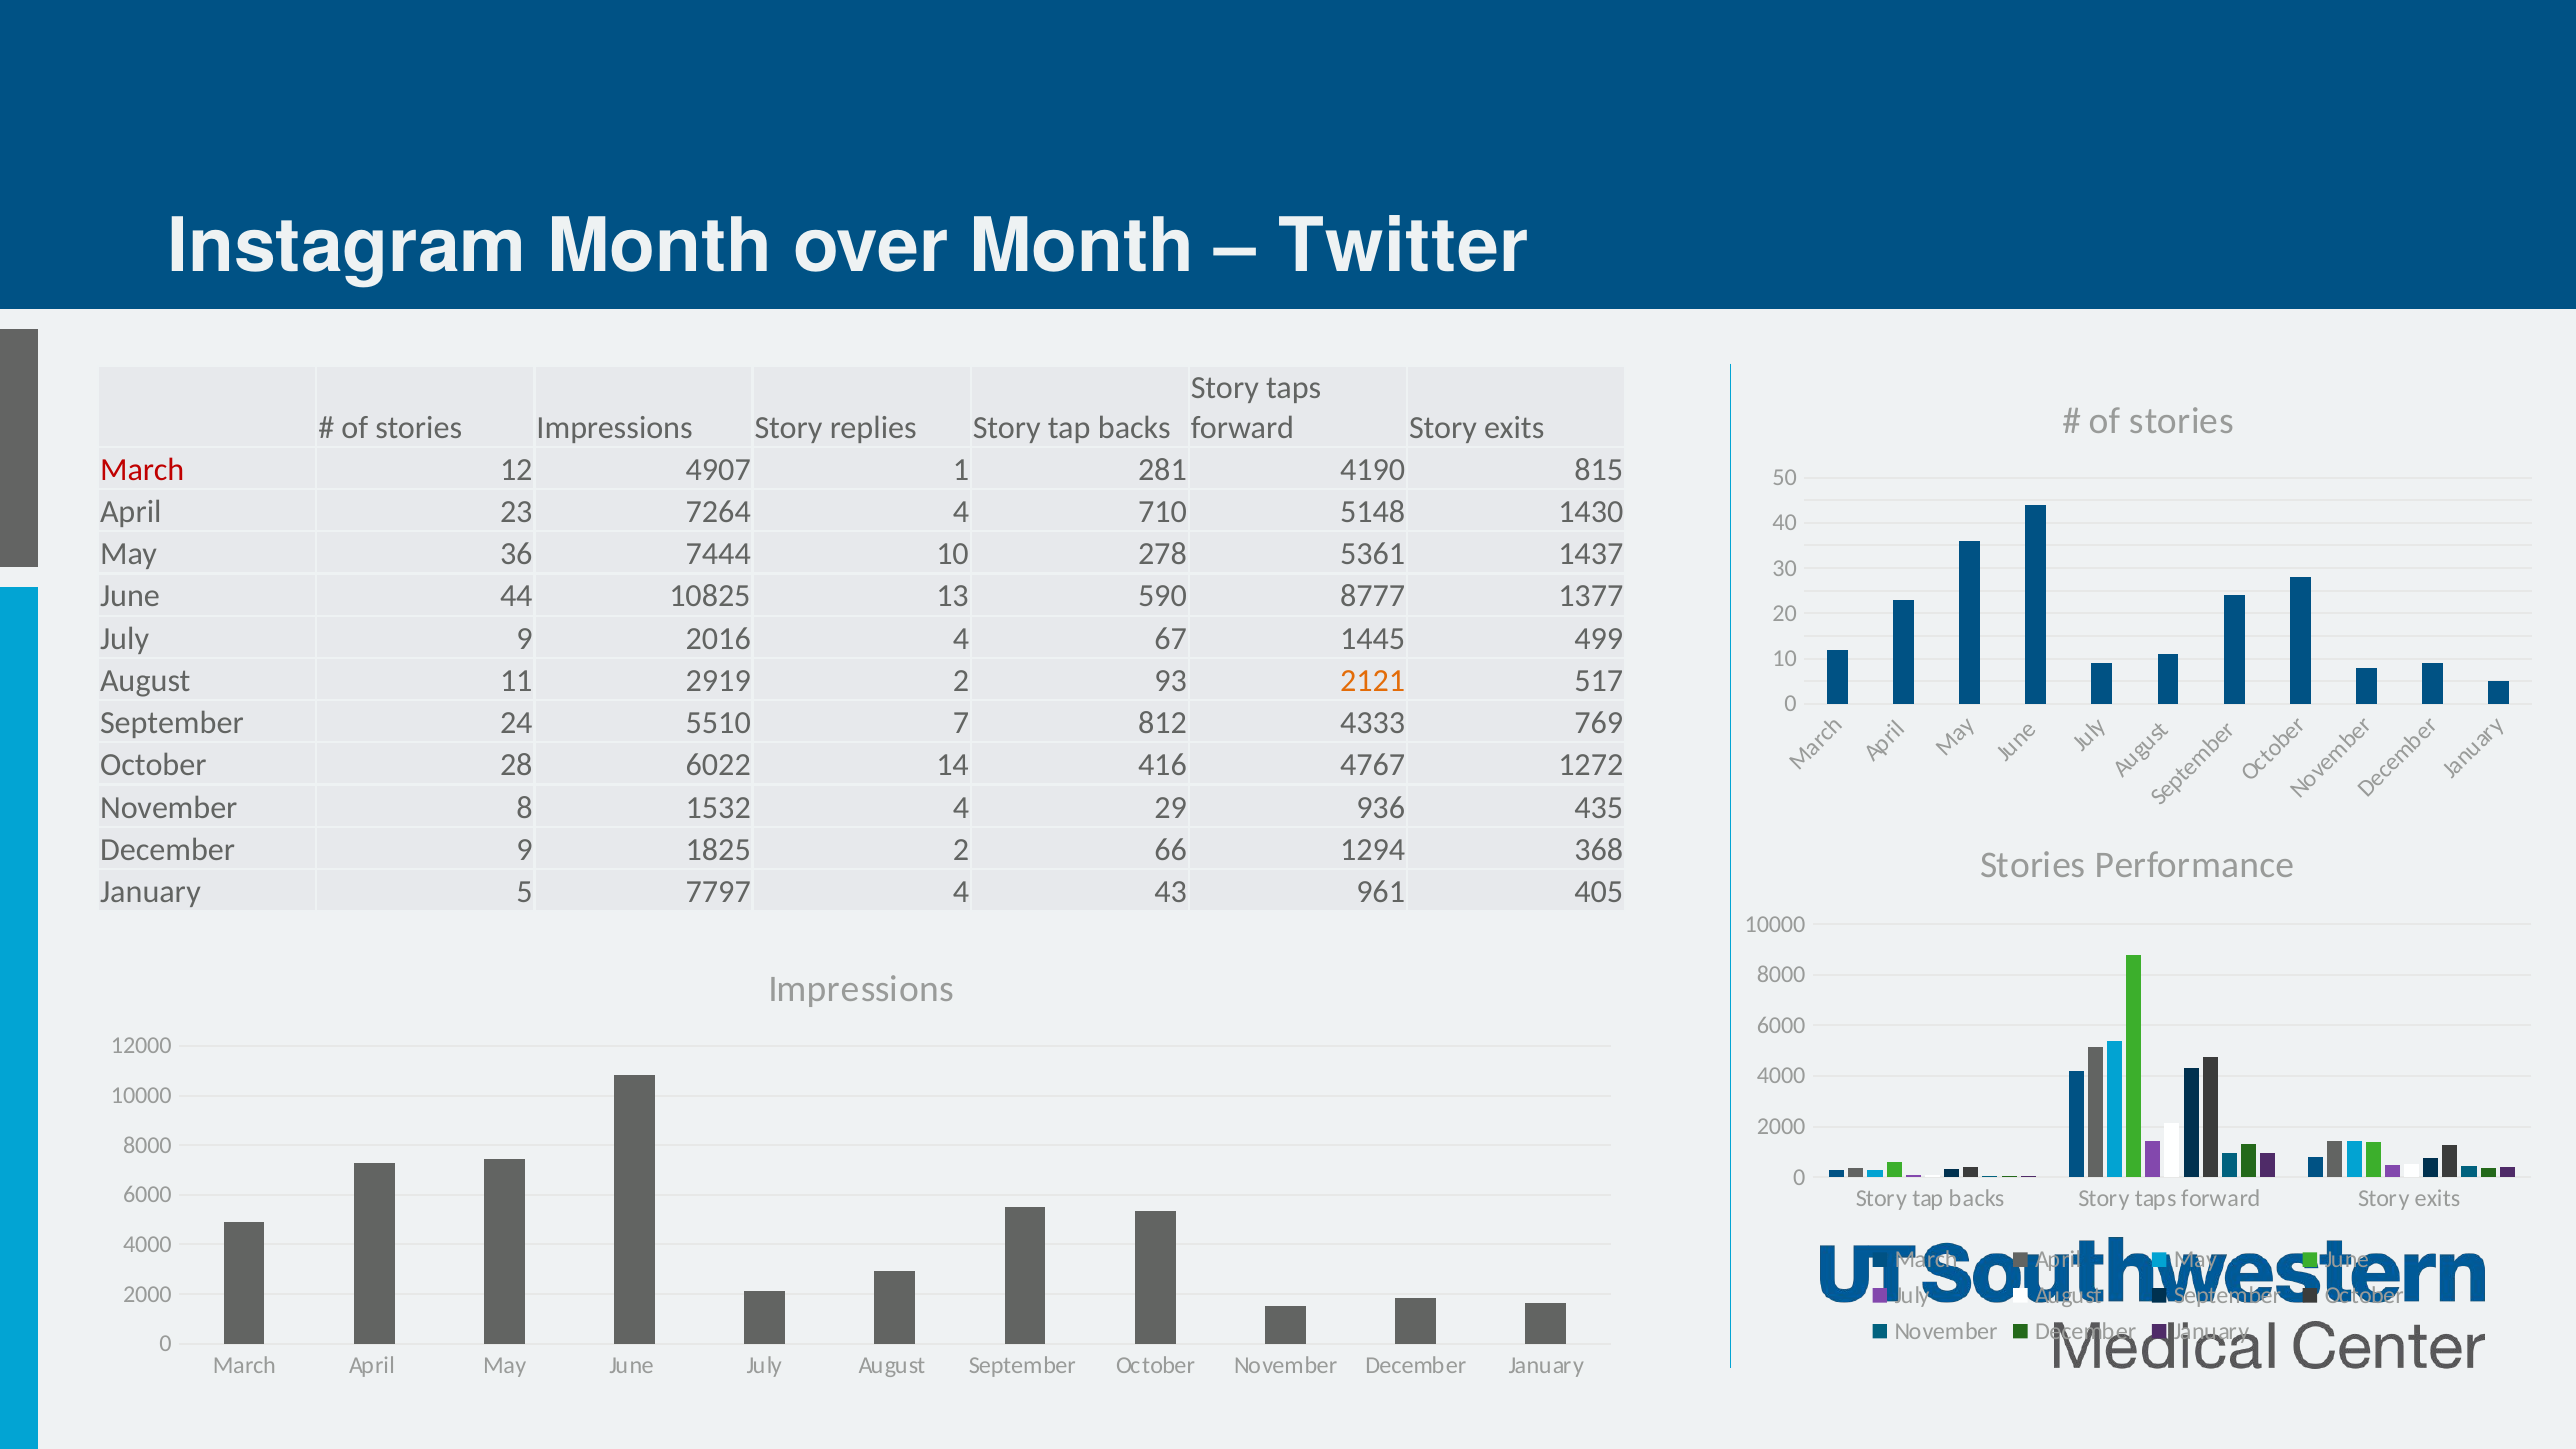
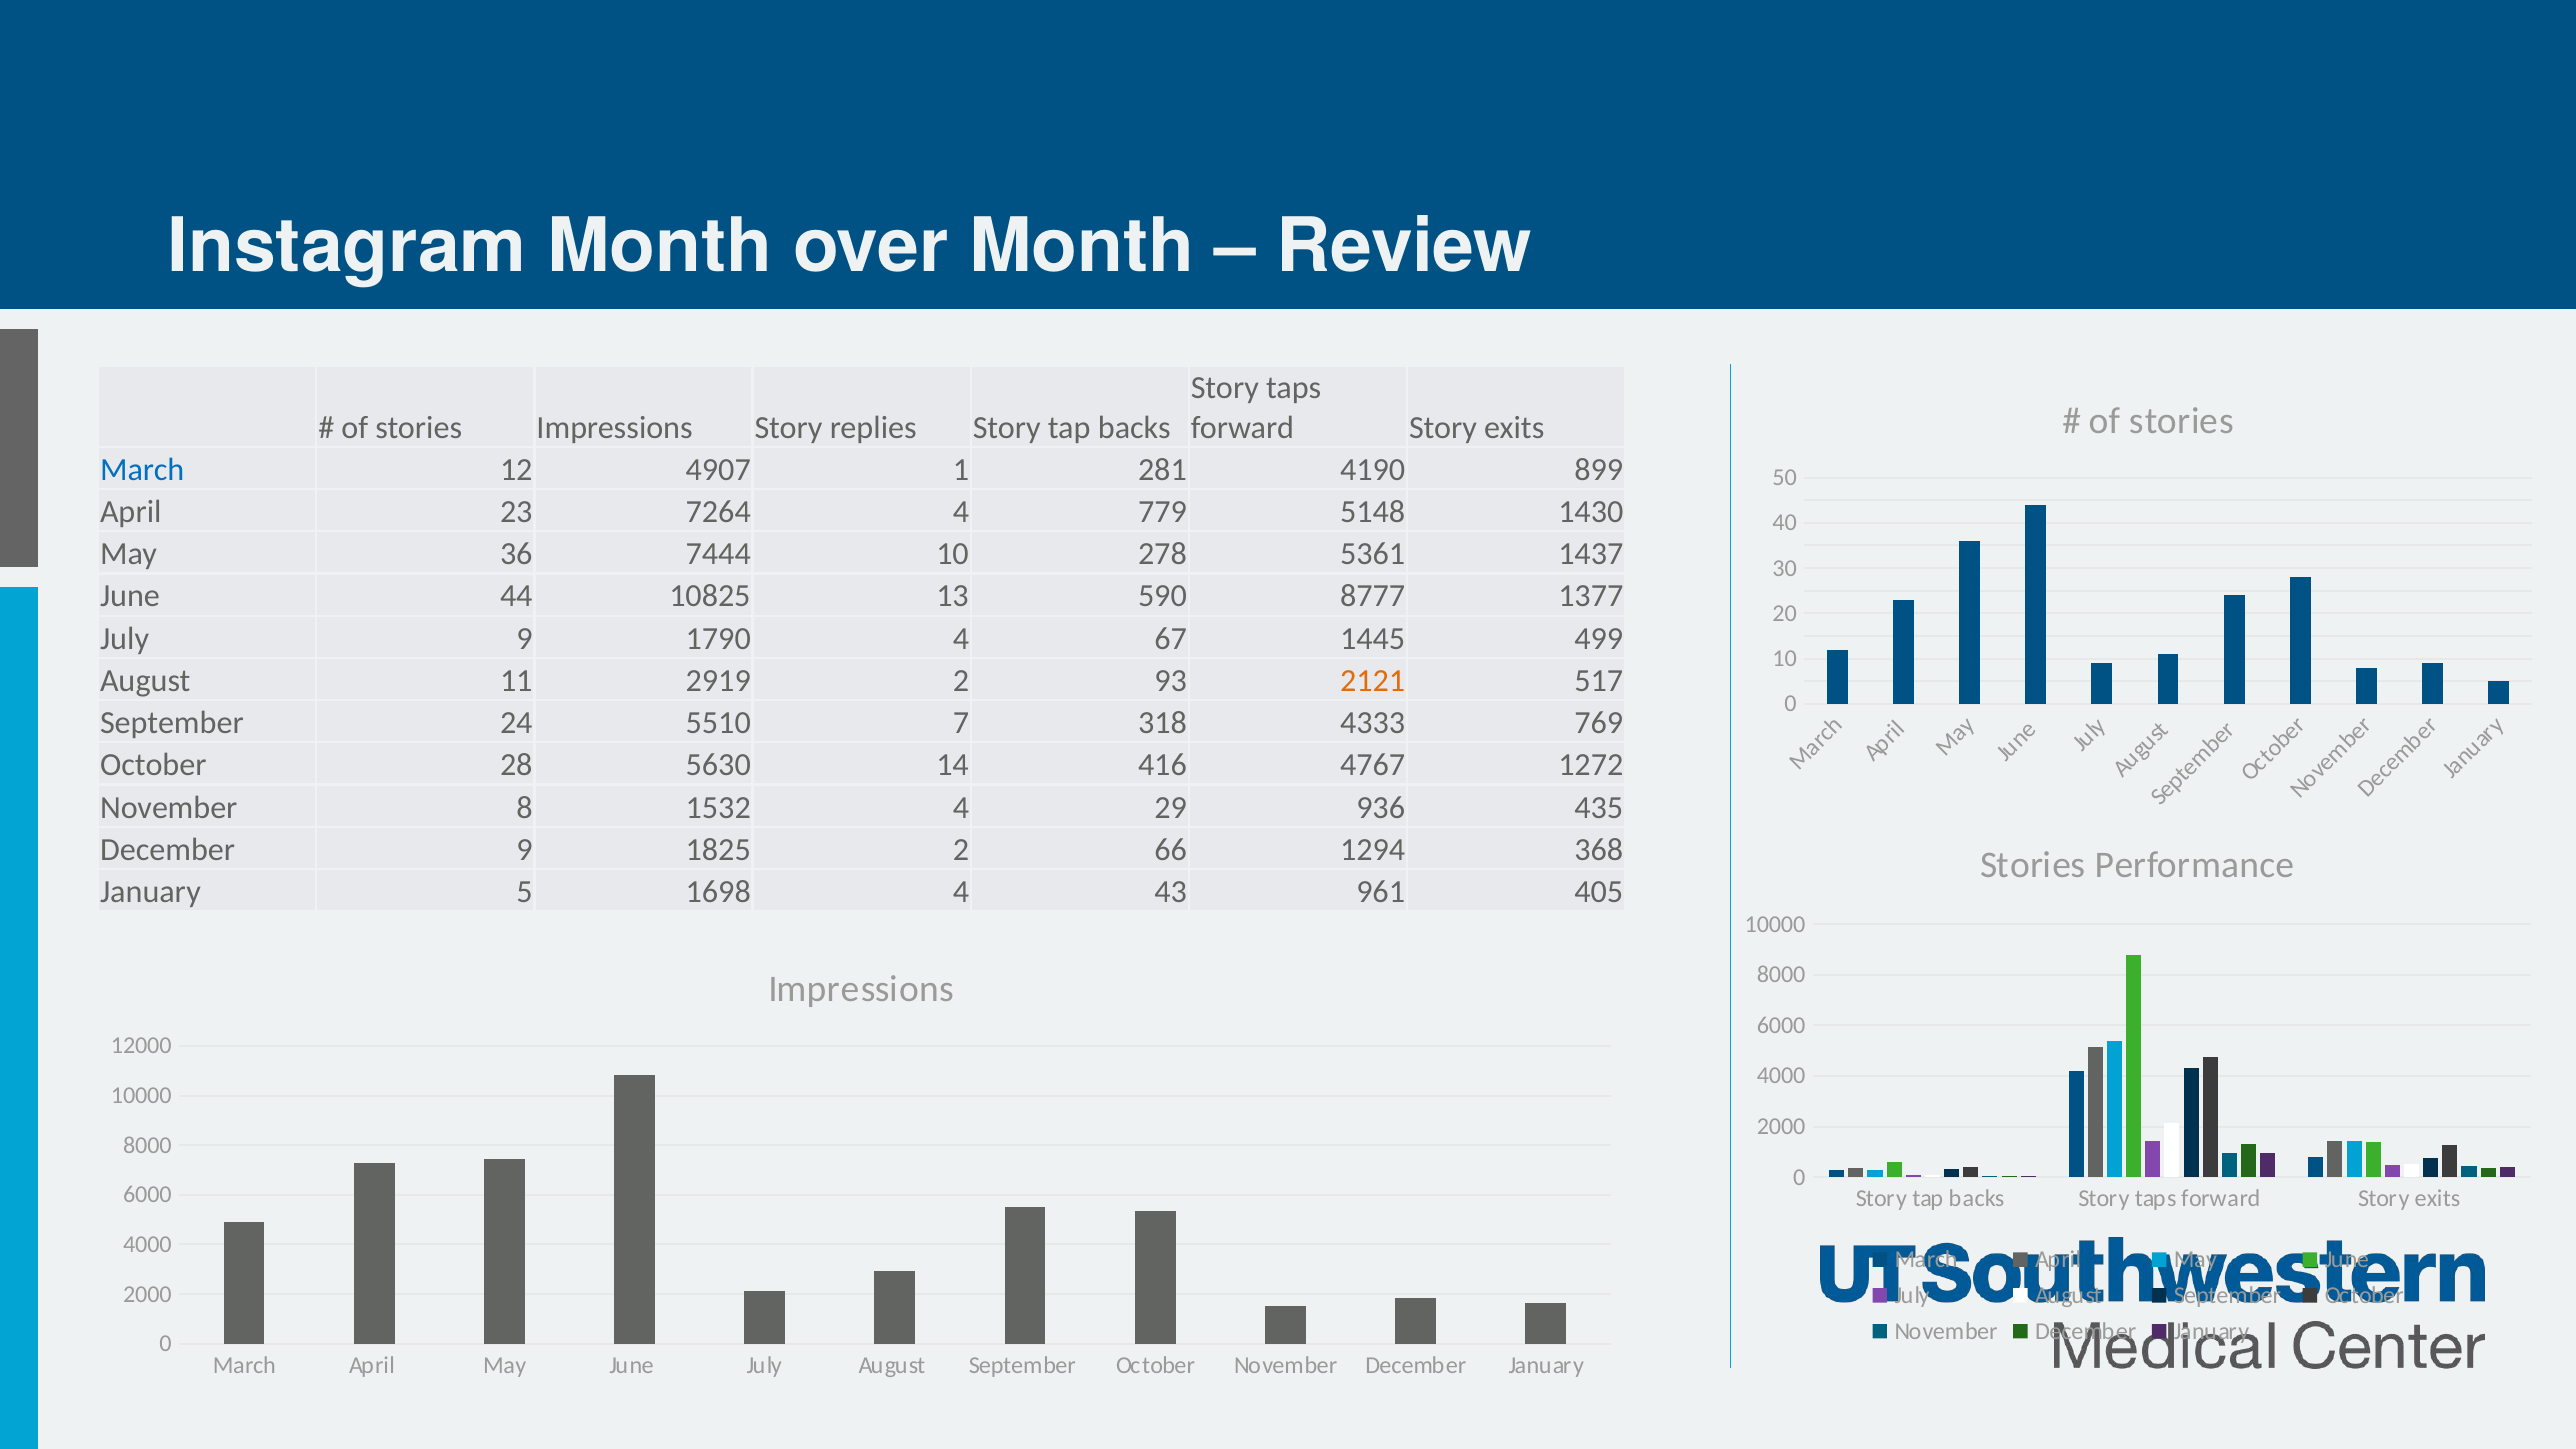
Twitter: Twitter -> Review (1405, 246)
March colour: red -> blue (142, 470)
815: 815 -> 899 (1599, 470)
710: 710 -> 779 (1163, 512)
2016: 2016 -> 1790 (718, 639)
812: 812 -> 318 (1163, 723)
6022: 6022 -> 5630 (718, 765)
7797: 7797 -> 1698 (718, 892)
